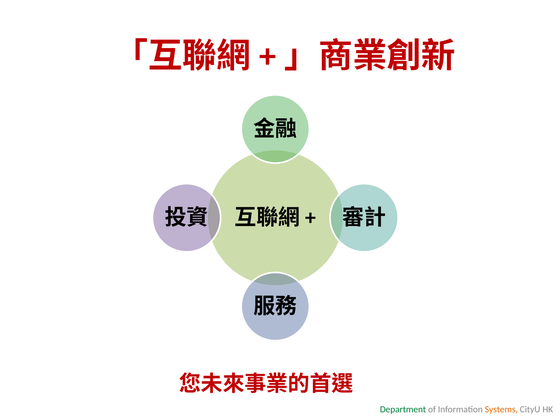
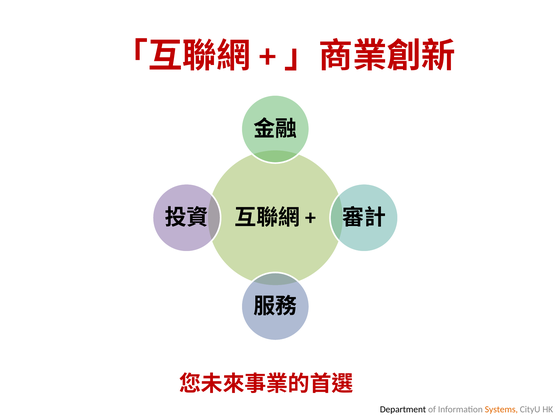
Department colour: green -> black (403, 409)
